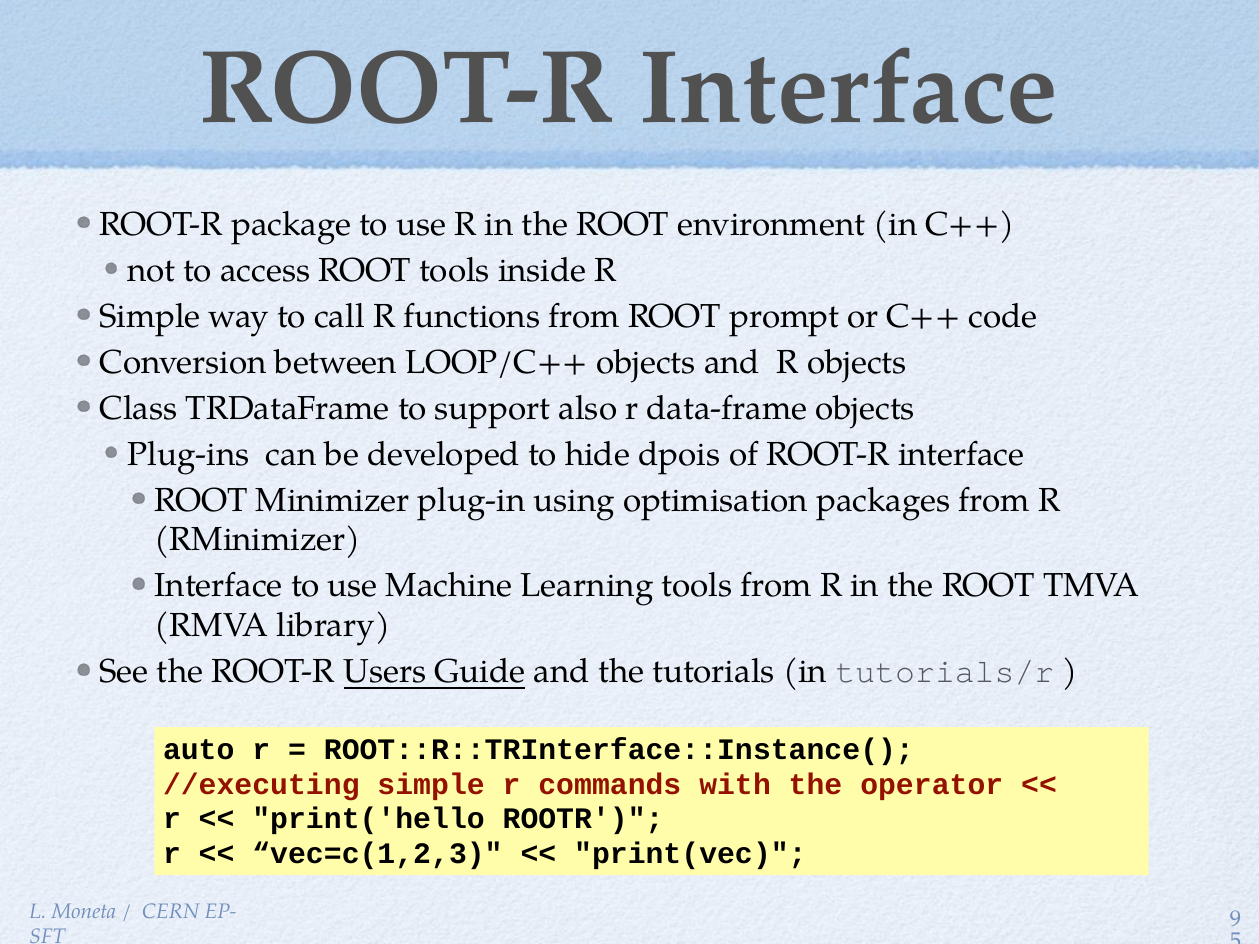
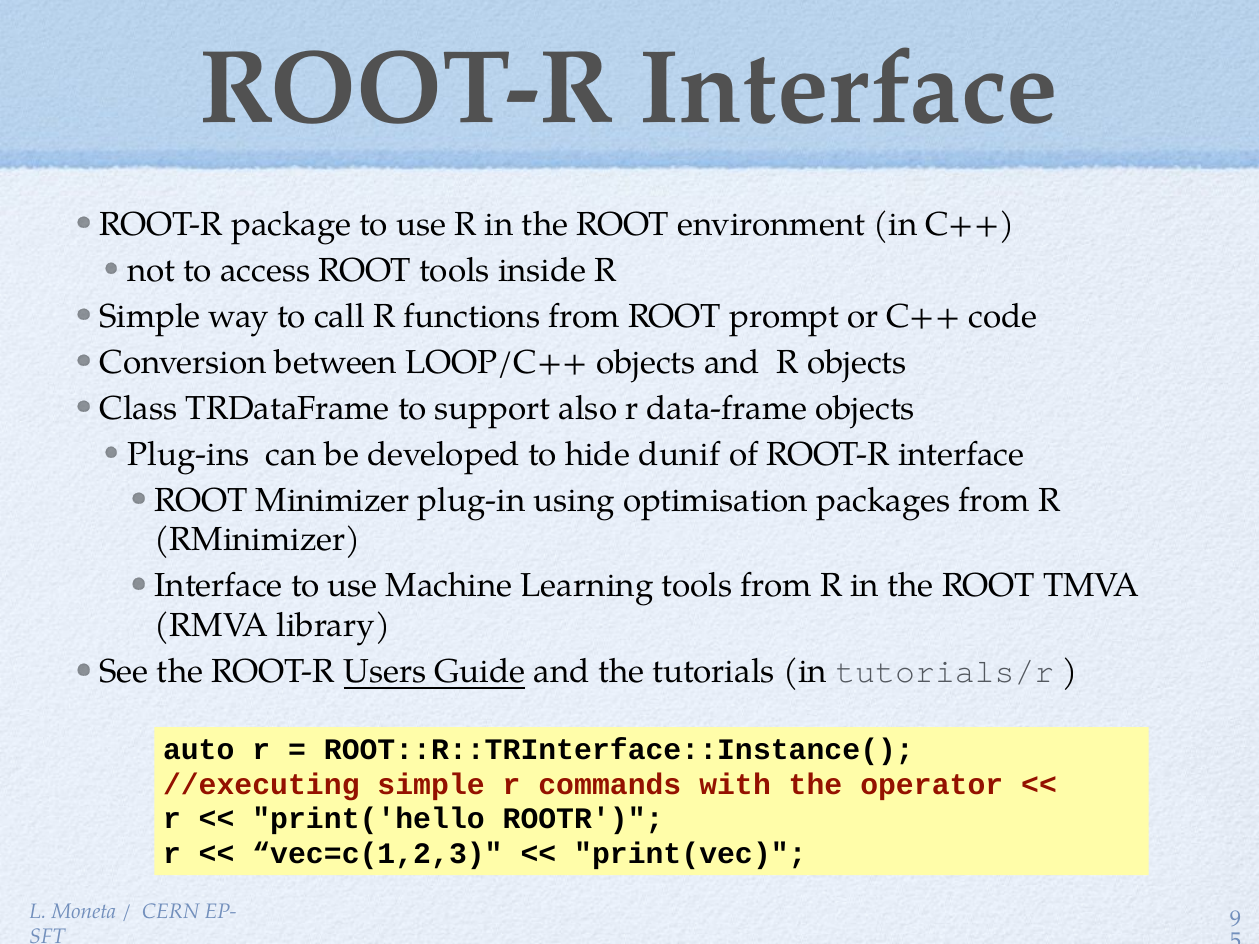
dpois: dpois -> dunif (679, 454)
